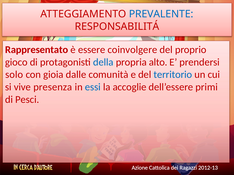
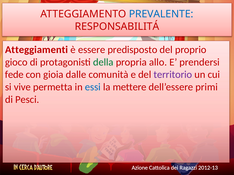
Rappresentato: Rappresentato -> Atteggiamenti (37, 50)
coinvolgere: coinvolgere -> predisposto (132, 50)
della colour: blue -> green (103, 62)
alto: alto -> allo (158, 62)
solo: solo -> fede (14, 75)
territorio colour: blue -> purple (173, 75)
presenza: presenza -> permetta (53, 87)
accoglie: accoglie -> mettere (130, 87)
